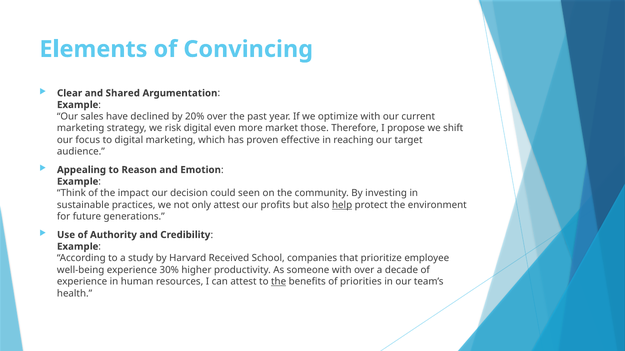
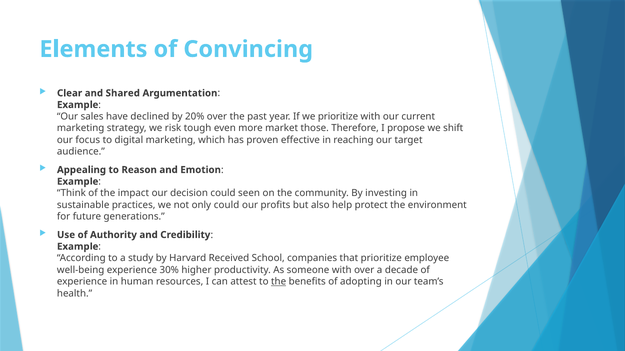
we optimize: optimize -> prioritize (338, 117)
risk digital: digital -> tough (198, 128)
only attest: attest -> could (227, 205)
help underline: present -> none (342, 205)
priorities: priorities -> adopting (361, 282)
